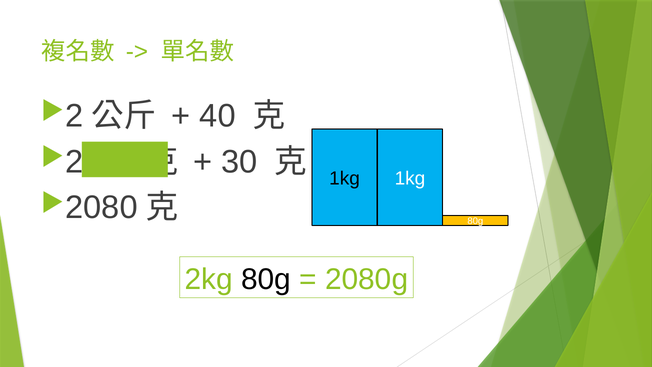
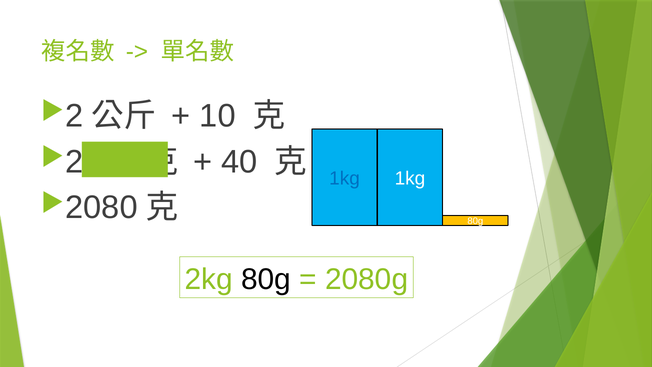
40: 40 -> 10 (218, 116)
30: 30 -> 40 (239, 162)
1kg colour: black -> blue (345, 178)
